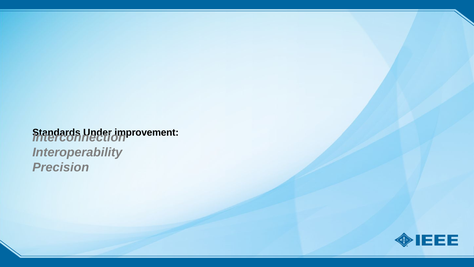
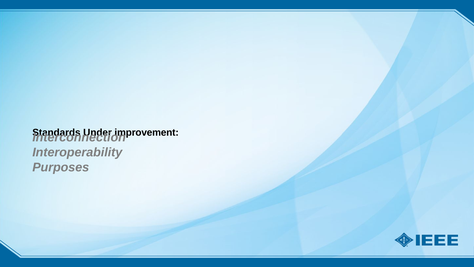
Precision: Precision -> Purposes (61, 167)
